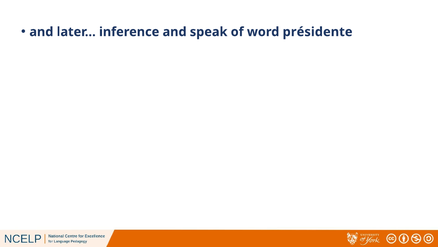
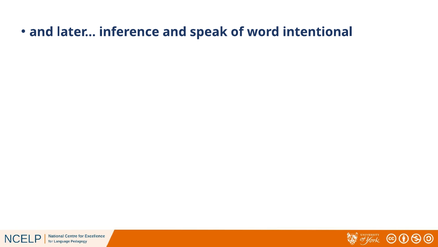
présidente: présidente -> intentional (318, 32)
